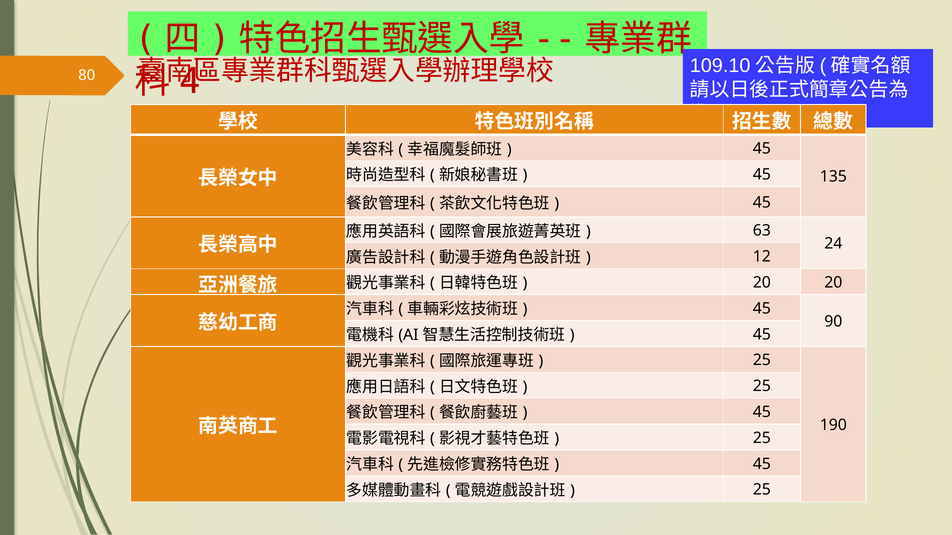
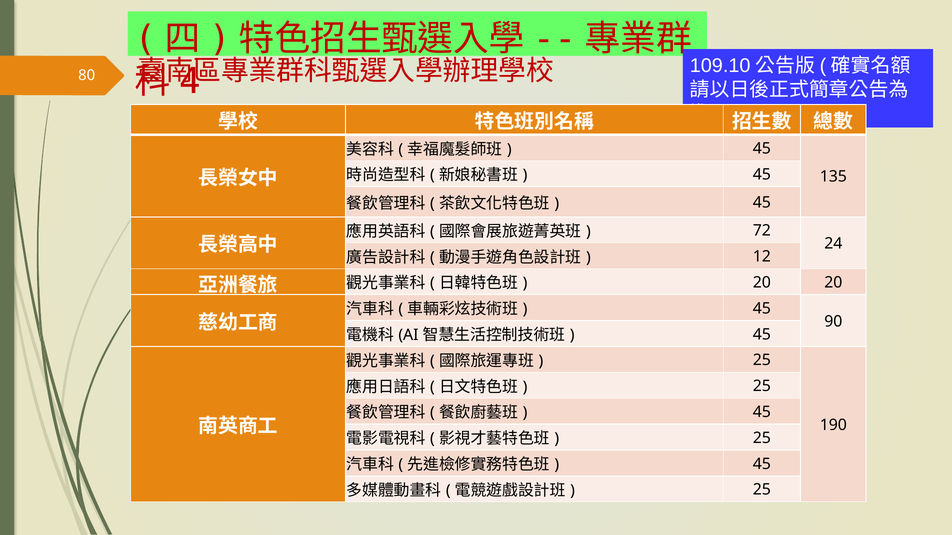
63: 63 -> 72 (762, 231)
